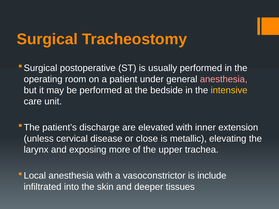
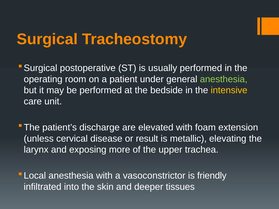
anesthesia colour: pink -> light green (224, 79)
inner: inner -> foam (205, 128)
close: close -> result (147, 139)
include: include -> friendly (212, 176)
